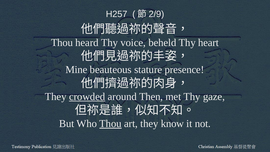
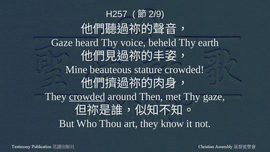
Thou: Thou -> Gaze (62, 43)
heart: heart -> earth (208, 43)
stature presence: presence -> crowded (184, 70)
Thou underline: present -> none (110, 124)
